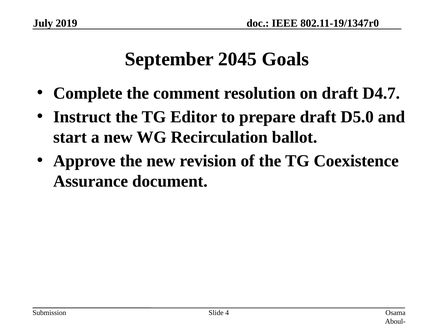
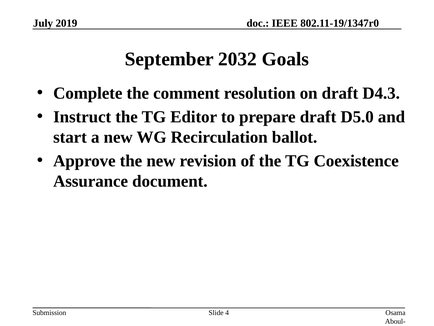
2045: 2045 -> 2032 (238, 59)
D4.7: D4.7 -> D4.3 (381, 93)
